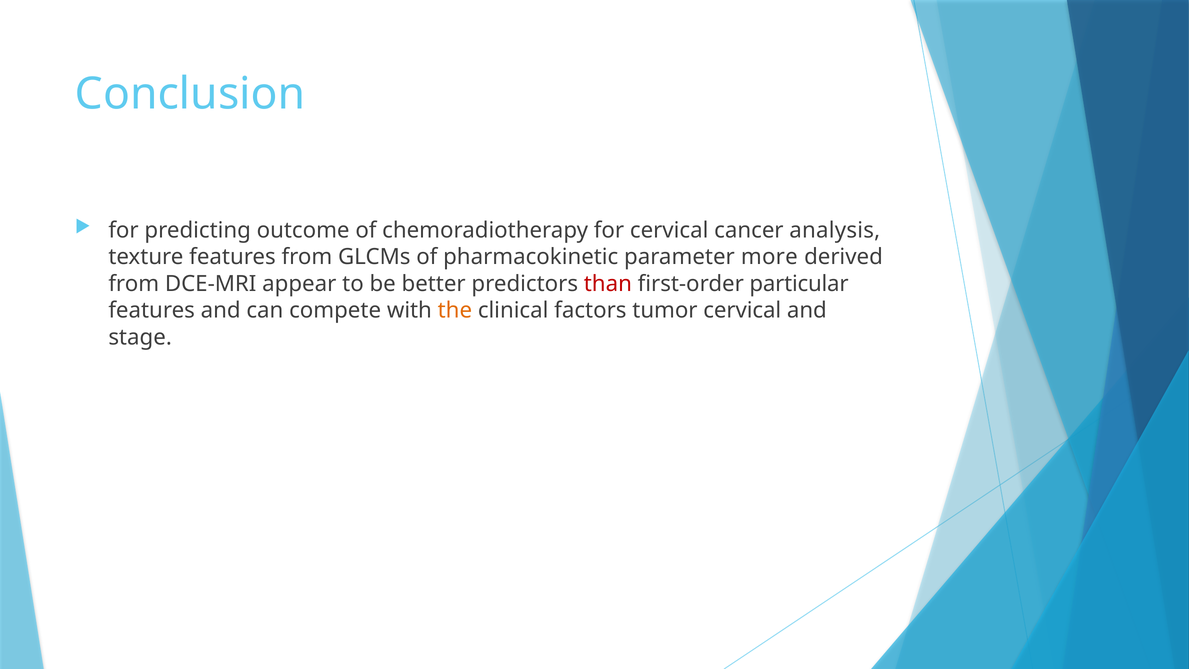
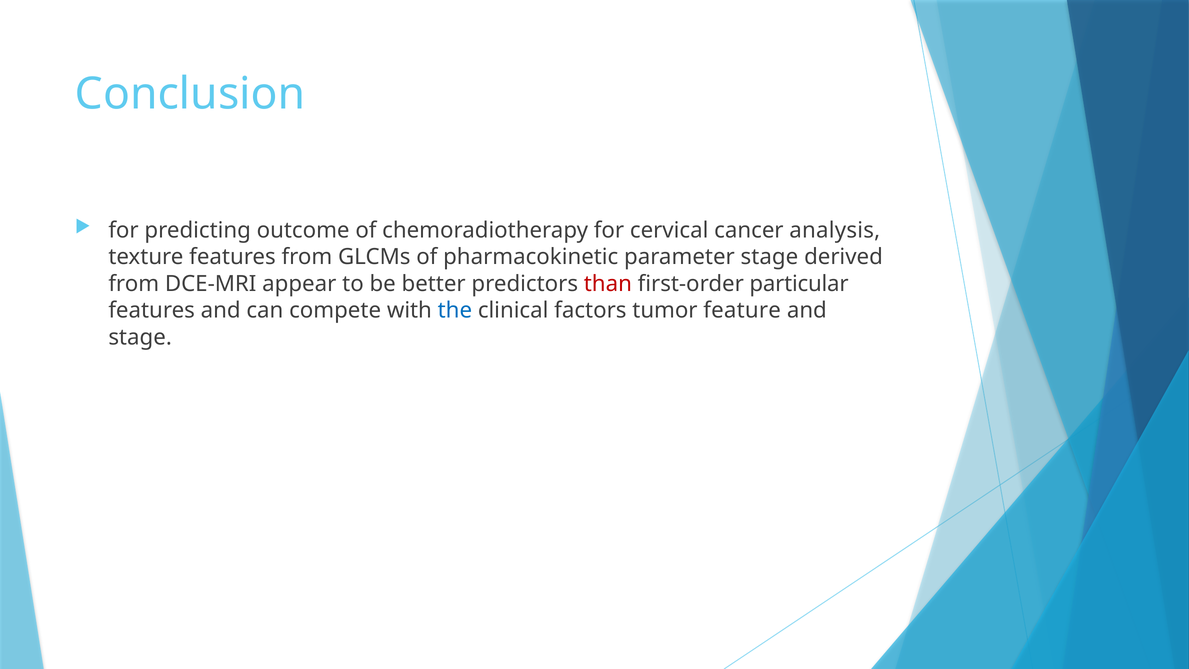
parameter more: more -> stage (769, 257)
the colour: orange -> blue (455, 310)
tumor cervical: cervical -> feature (742, 310)
